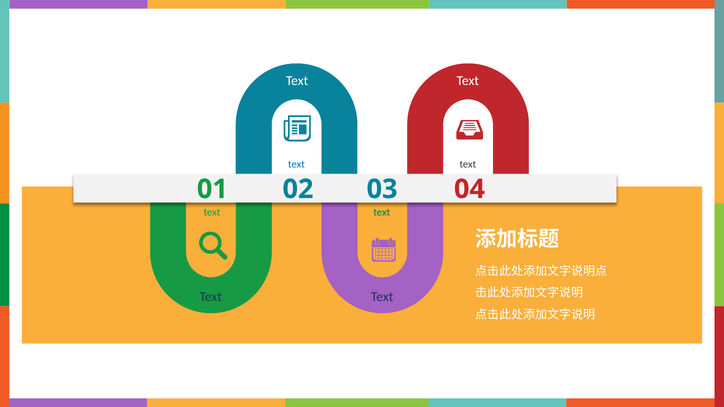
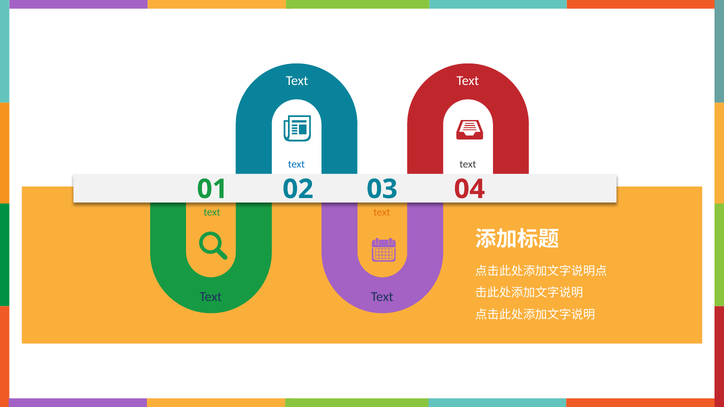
text colour: green -> orange (382, 213)
